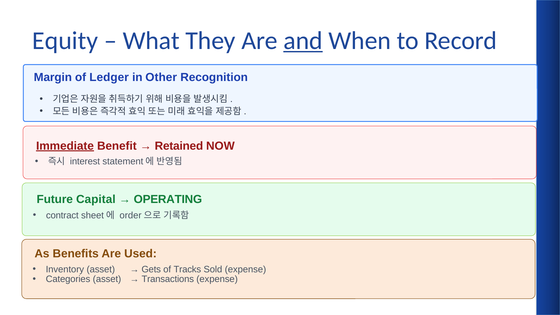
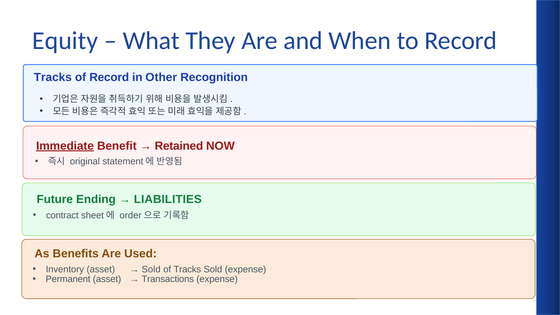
and underline: present -> none (303, 41)
Margin: Margin -> Tracks (53, 77)
of Ledger: Ledger -> Record (109, 77)
interest: interest -> original (85, 162)
Capital: Capital -> Ending (96, 199)
OPERATING: OPERATING -> LIABILITIES (168, 199)
Gets: Gets -> Sold (151, 269)
Categories: Categories -> Permanent (68, 279)
